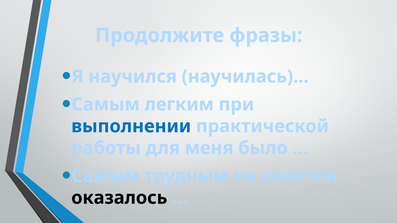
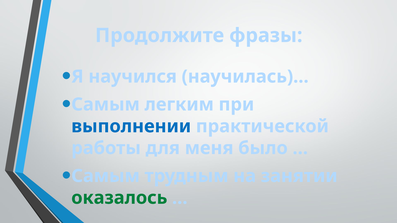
оказалось colour: black -> green (119, 198)
